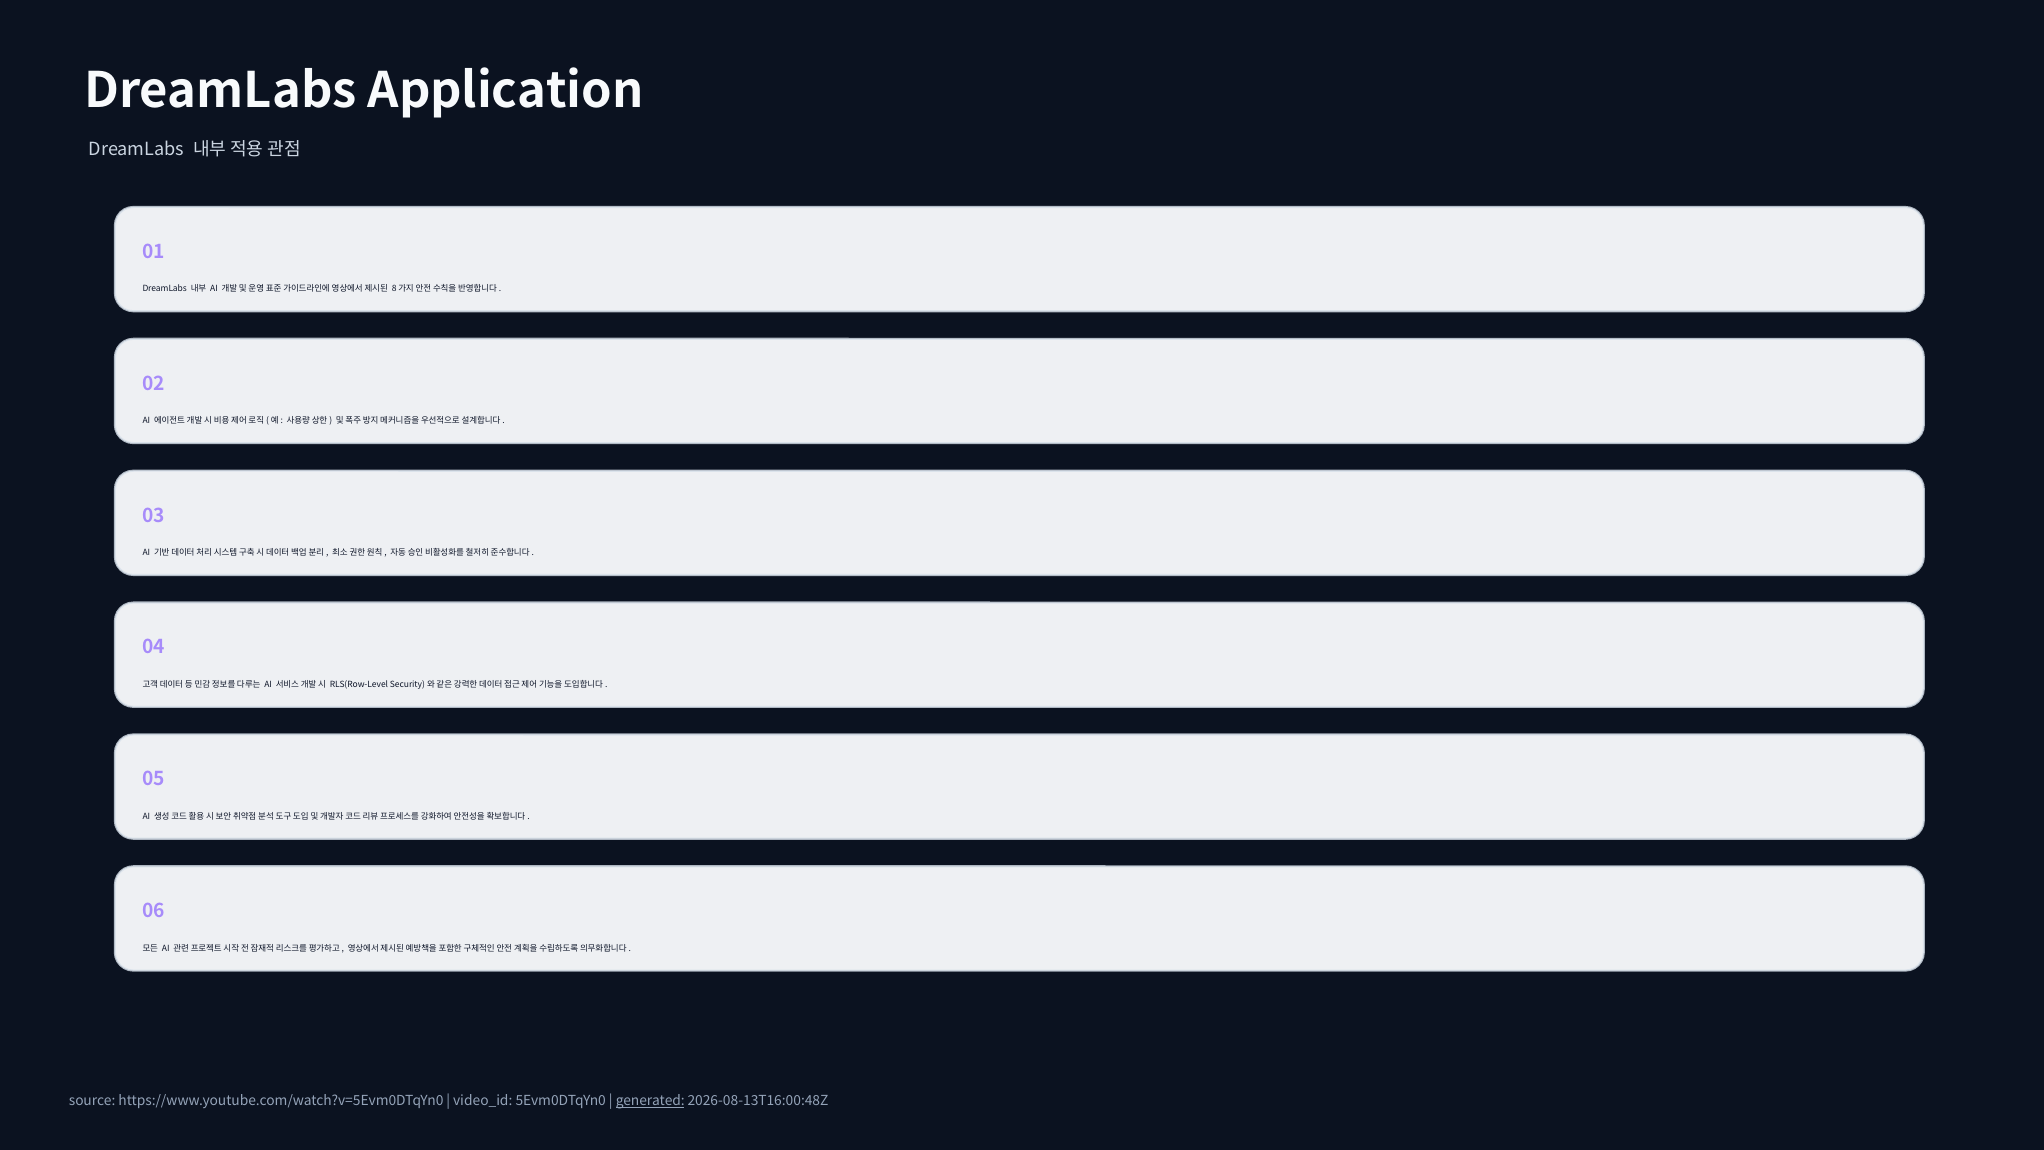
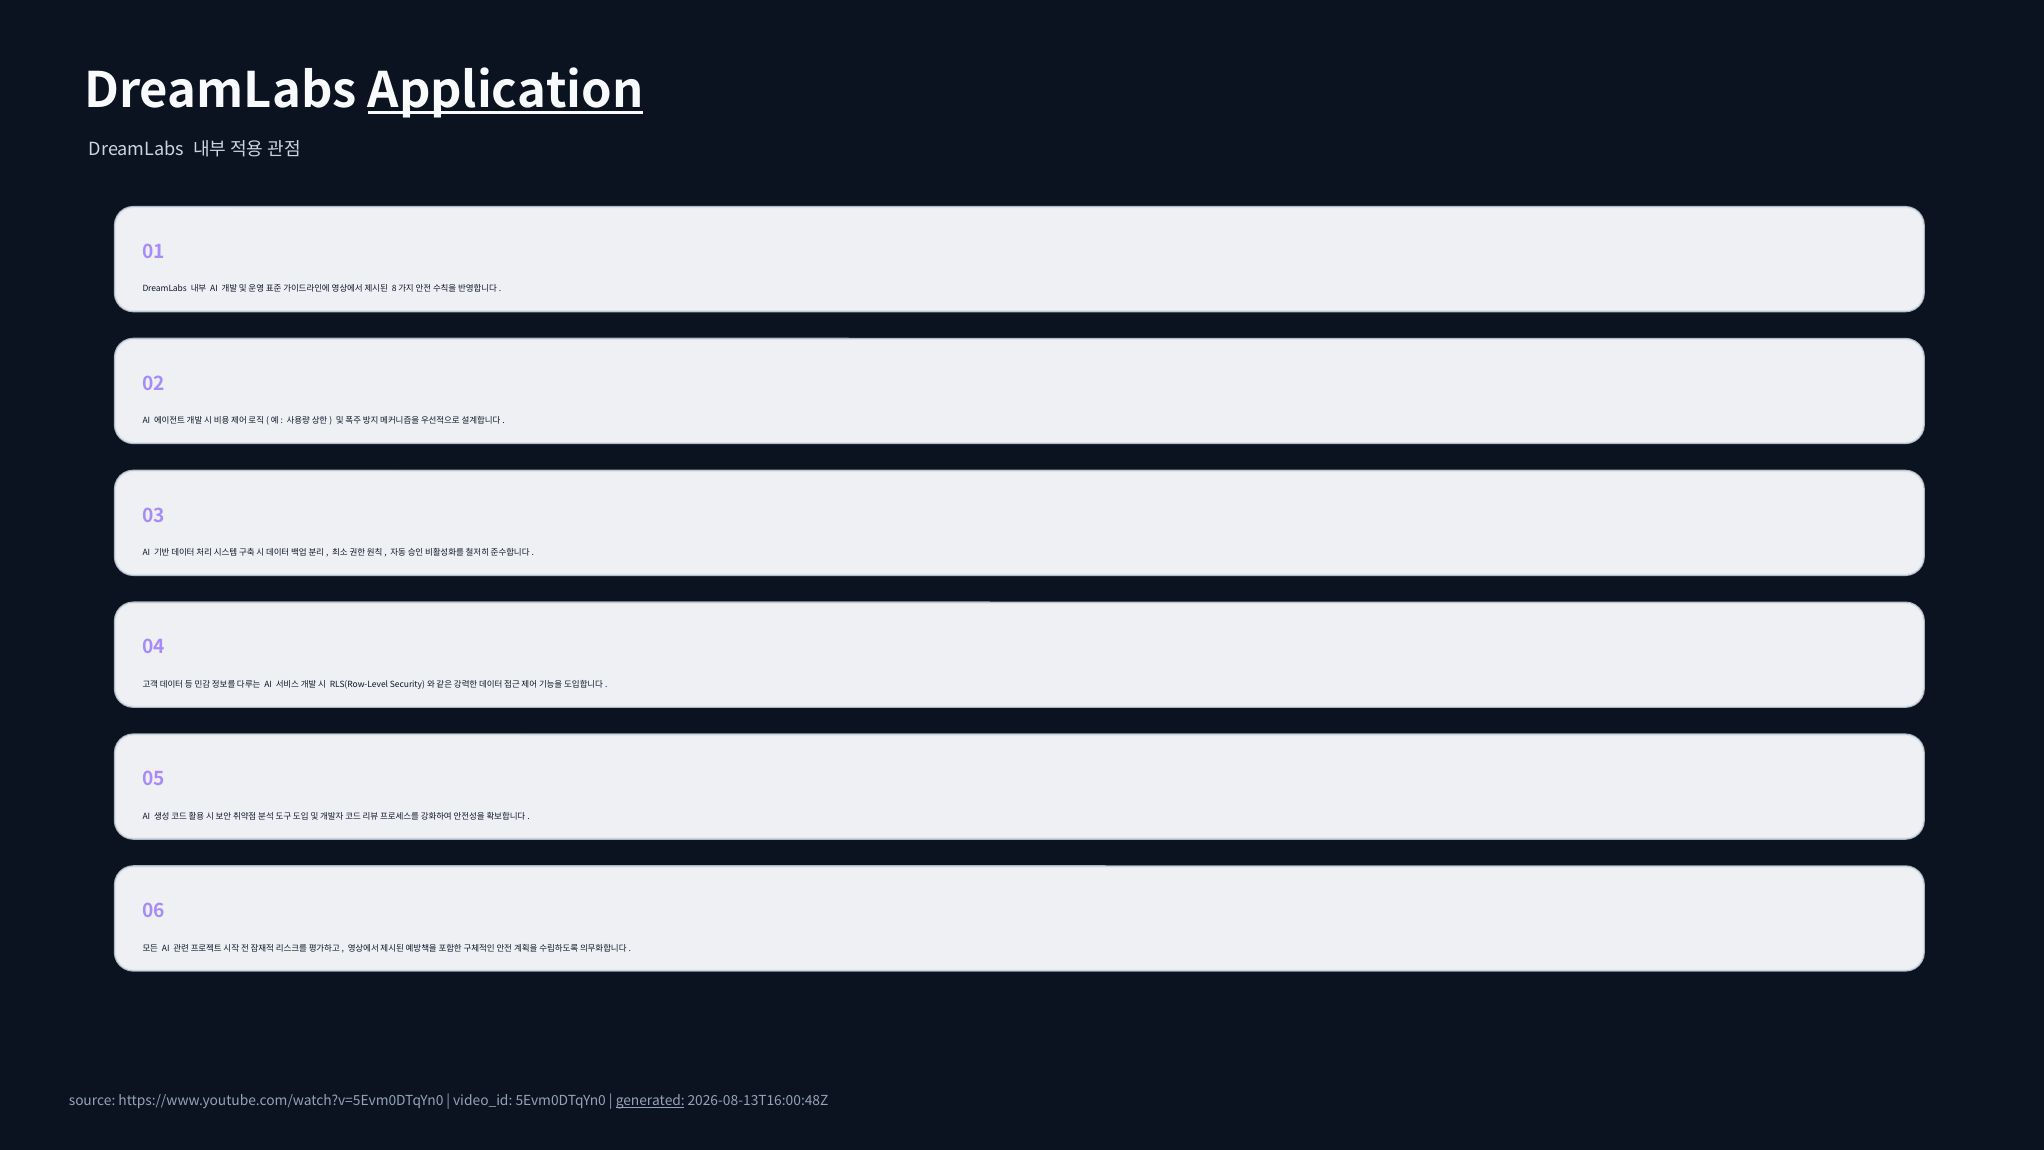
Application underline: none -> present (506, 92)
